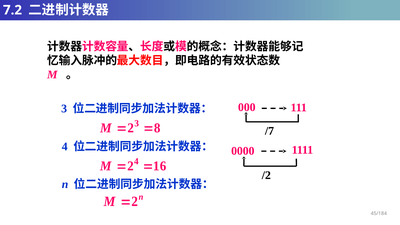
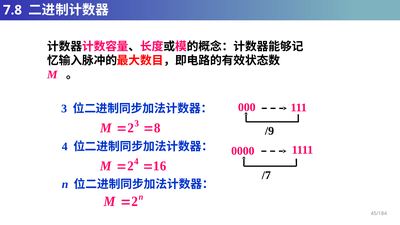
7.2: 7.2 -> 7.8 (12, 10)
/7: /7 -> /9 (270, 131)
/2: /2 -> /7 (266, 175)
